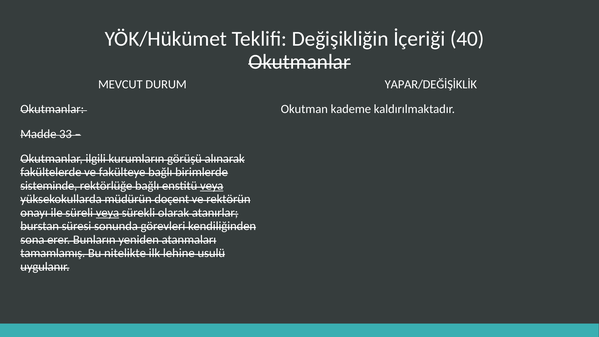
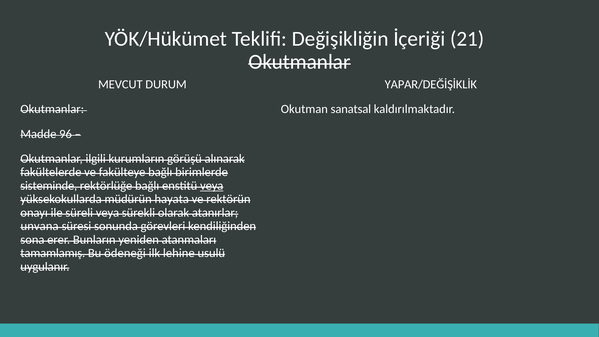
40: 40 -> 21 (467, 39)
kademe: kademe -> sanatsal (351, 109)
33: 33 -> 96 (66, 134)
doçent: doçent -> hayata (172, 199)
veya underline: present -> none (107, 213)
burstan: burstan -> unvana (40, 226)
nitelikte: nitelikte -> ödeneği (125, 253)
